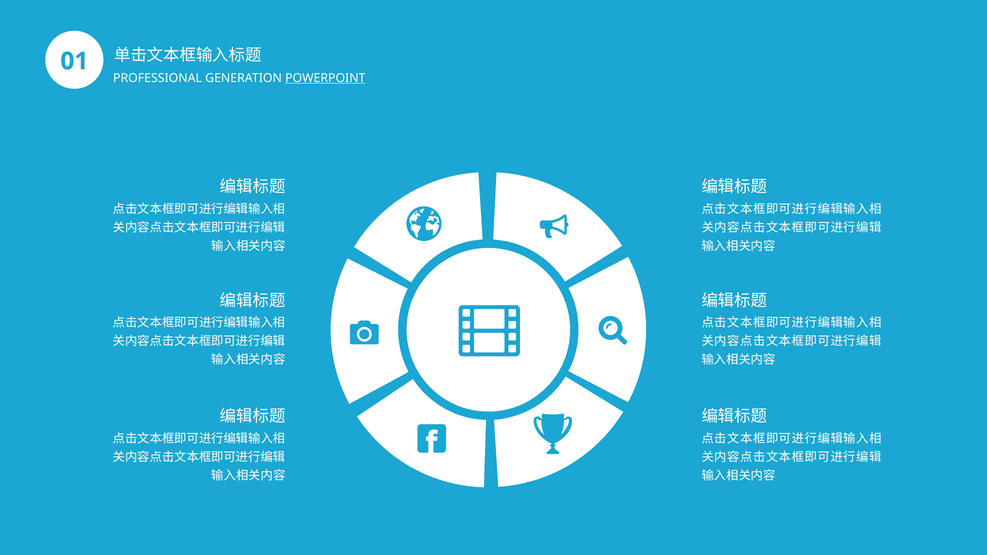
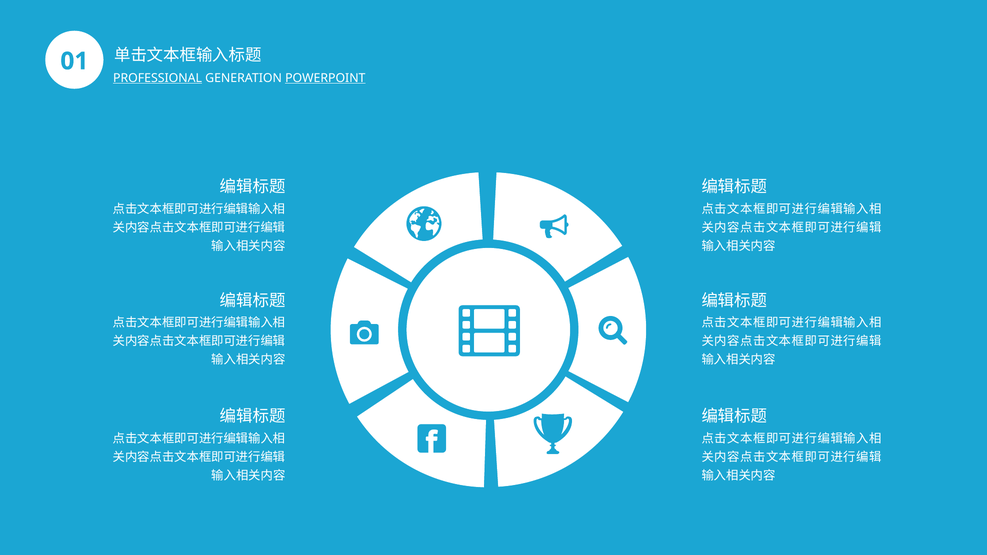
PROFESSIONAL underline: none -> present (158, 78)
